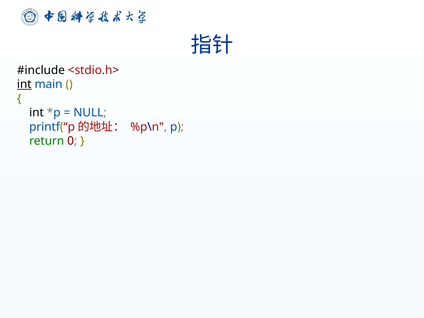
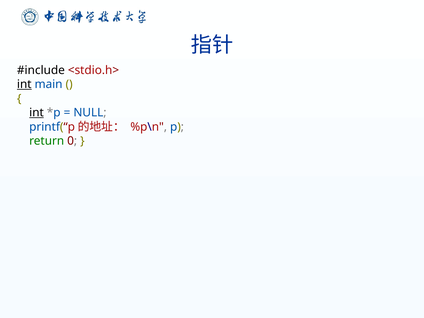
int underline: none -> present (37, 113)
